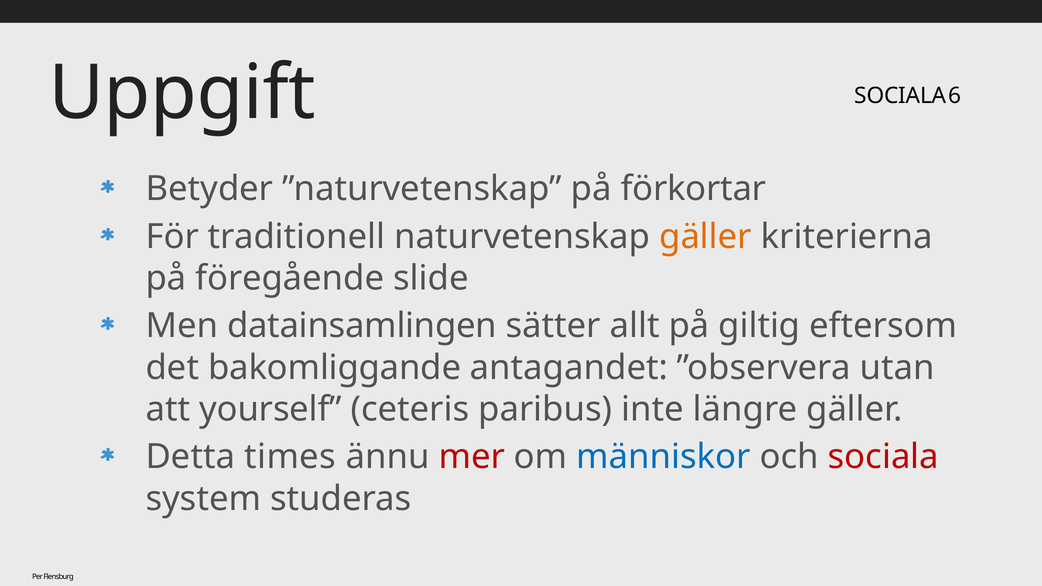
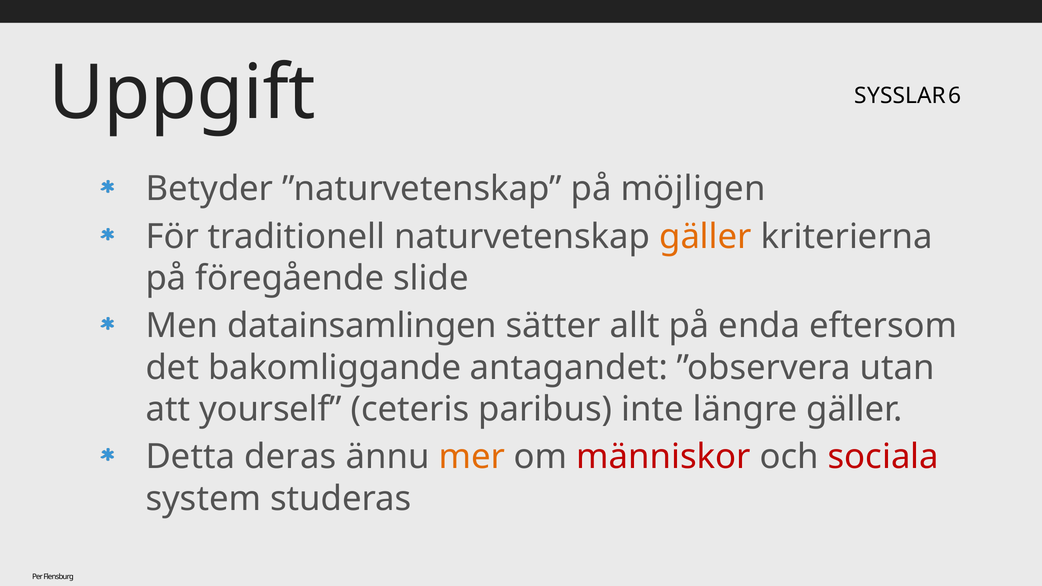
SOCIALA: SOCIALA -> SYSSLAR (900, 96)
förkortar: förkortar -> möjligen (693, 189)
giltig: giltig -> enda (759, 326)
times: times -> deras (290, 457)
mer colour: red -> orange (472, 457)
människor colour: blue -> red (664, 457)
